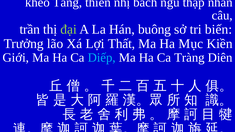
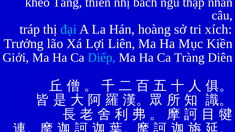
trần: trần -> tráp (30, 29)
đại colour: light green -> light blue (69, 29)
buông: buông -> hoàng (154, 29)
biến: biến -> xích (219, 29)
Thất: Thất -> Liên (121, 44)
